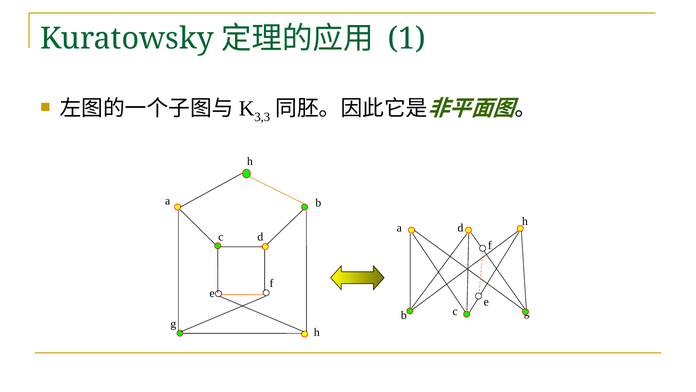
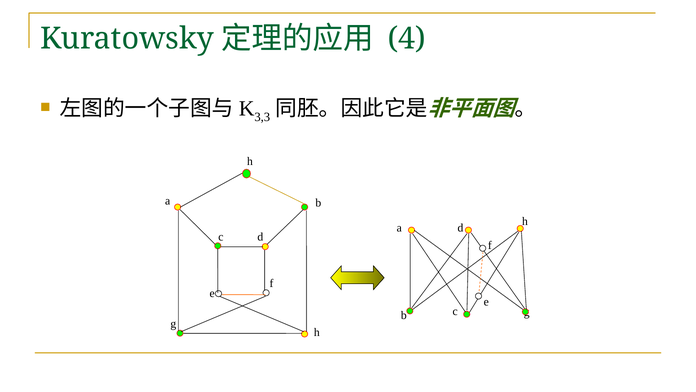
1: 1 -> 4 (407, 39)
